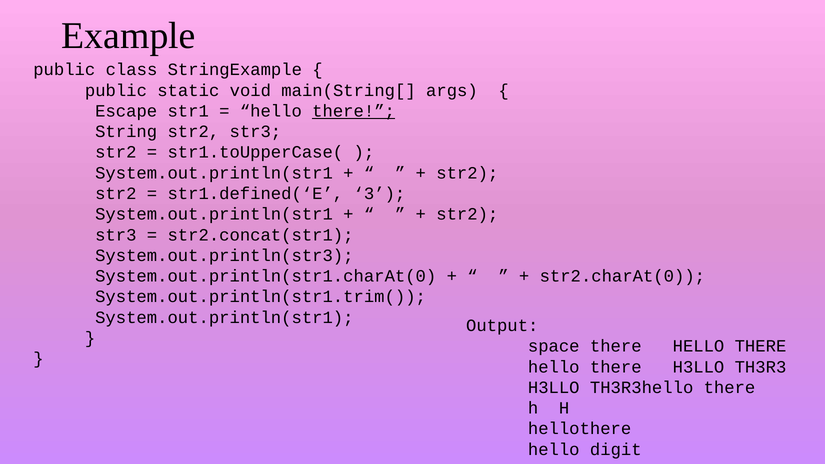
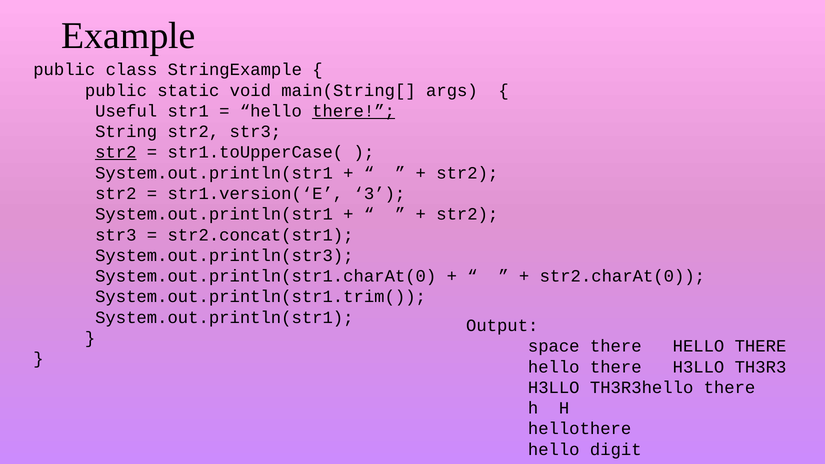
Escape: Escape -> Useful (126, 111)
str2 underline: none -> present (116, 152)
str1.defined(‘E: str1.defined(‘E -> str1.version(‘E (255, 194)
